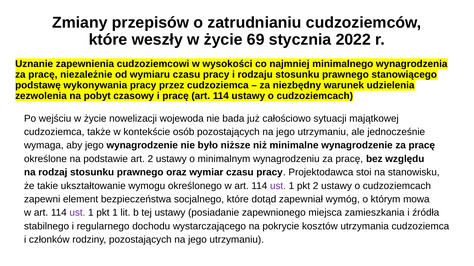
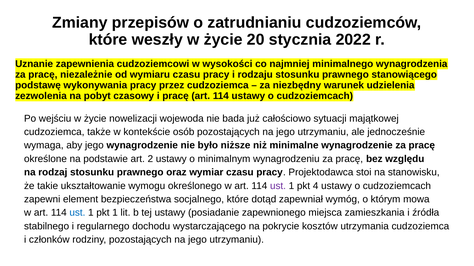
69: 69 -> 20 (256, 40)
pkt 2: 2 -> 4 (316, 186)
ust colour: purple -> blue (77, 213)
